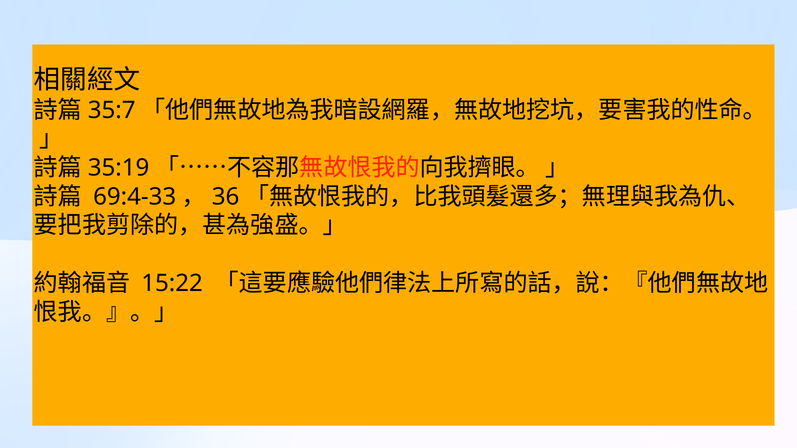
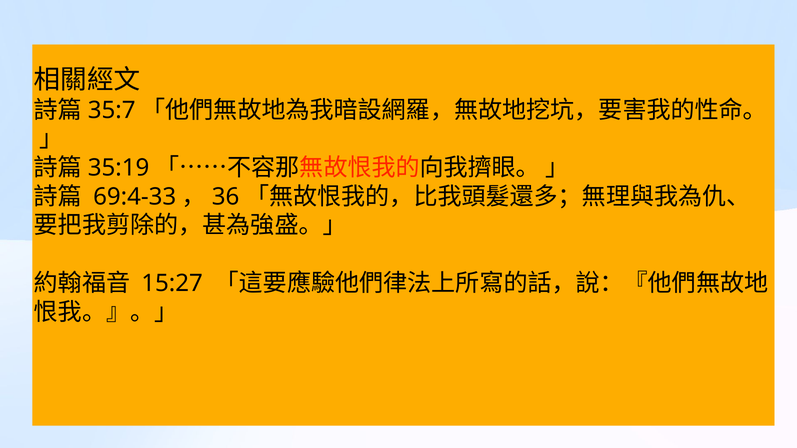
15:22: 15:22 -> 15:27 (172, 283)
